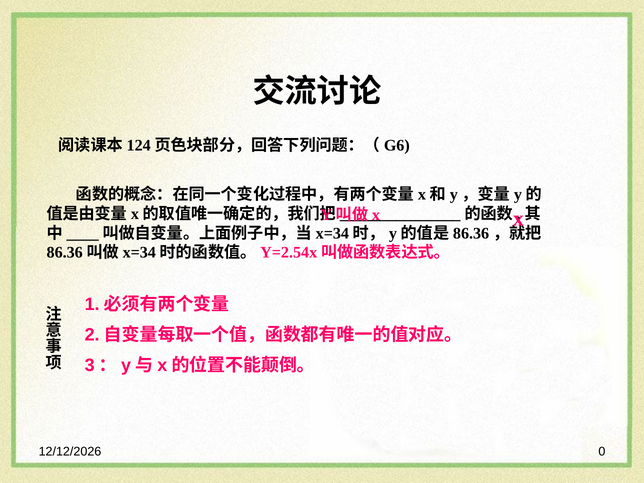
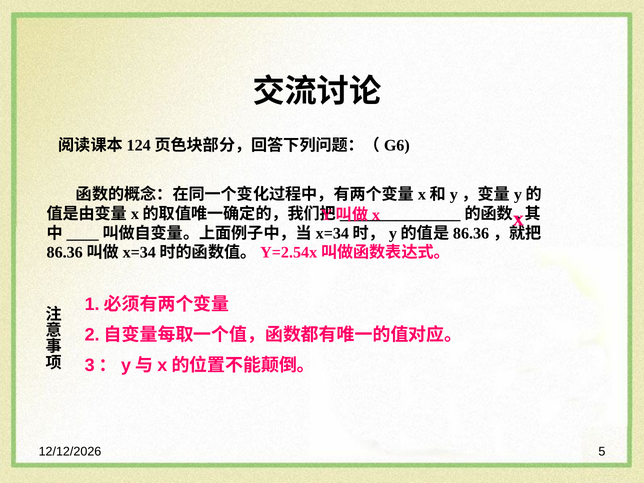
0: 0 -> 5 (602, 451)
